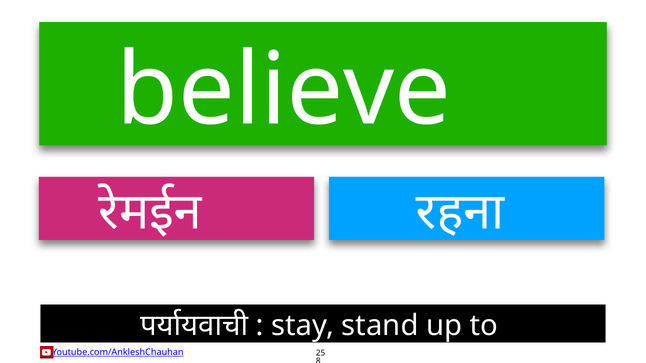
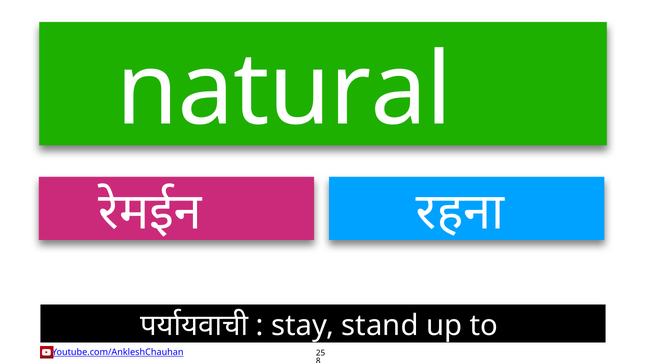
believe: believe -> natural (284, 91)
